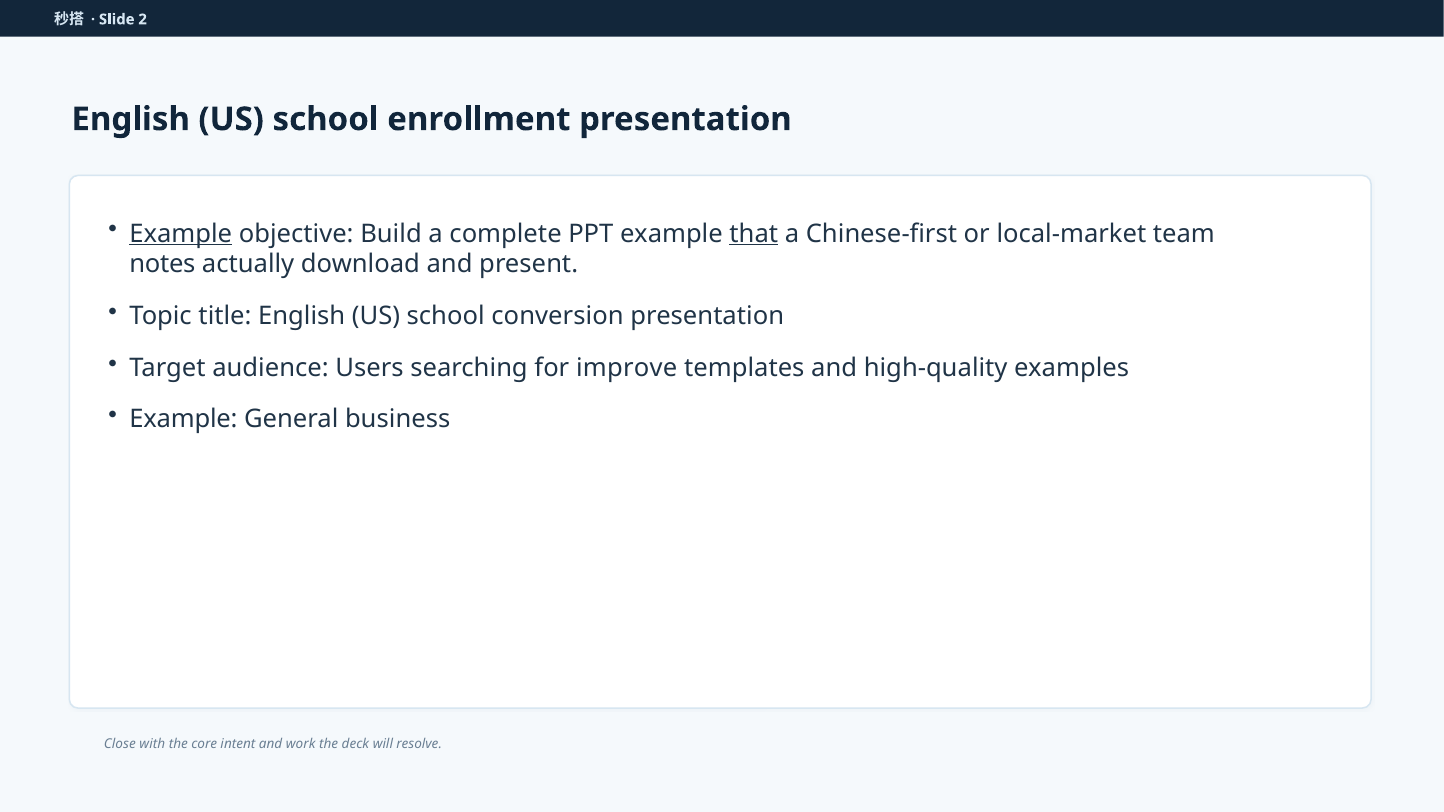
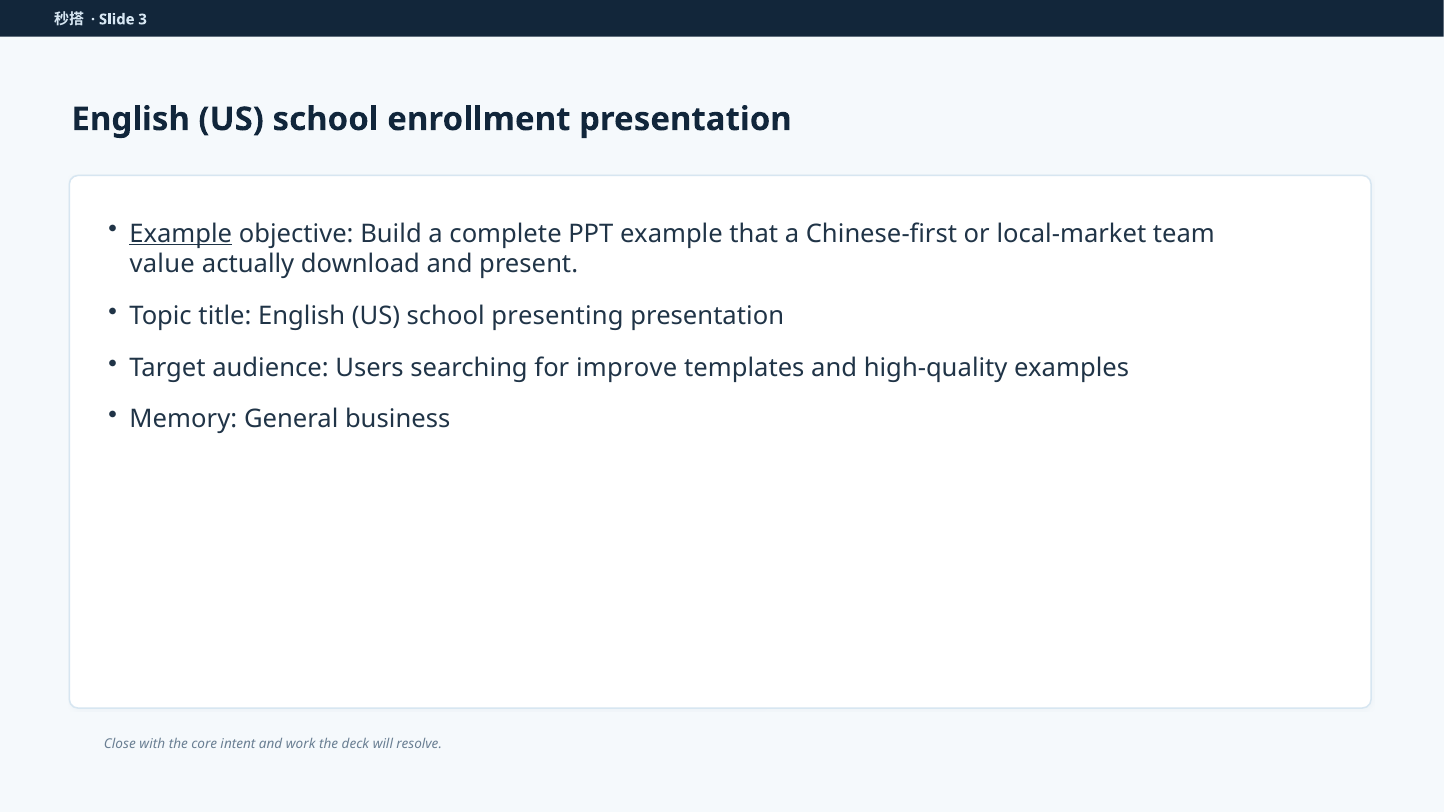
2: 2 -> 3 (143, 19)
that underline: present -> none (754, 234)
notes: notes -> value (162, 264)
conversion: conversion -> presenting (558, 316)
Example: Example -> Memory (183, 420)
